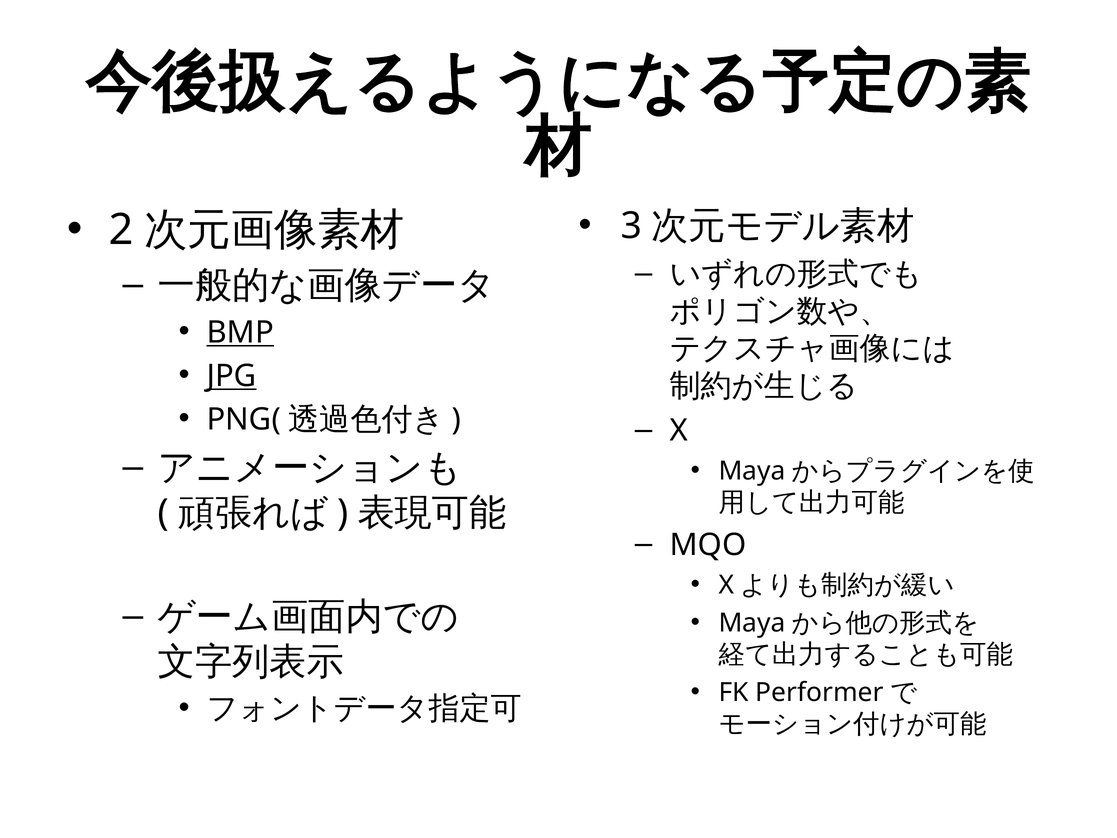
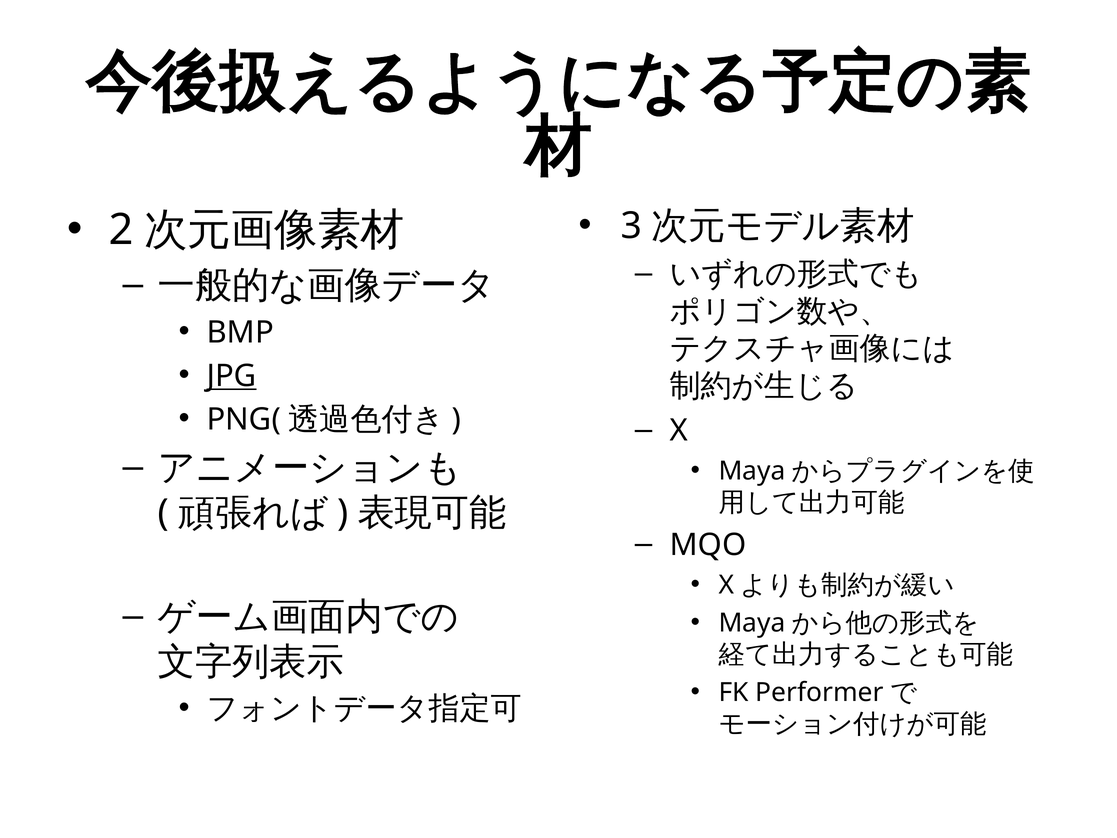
BMP underline: present -> none (240, 332)
